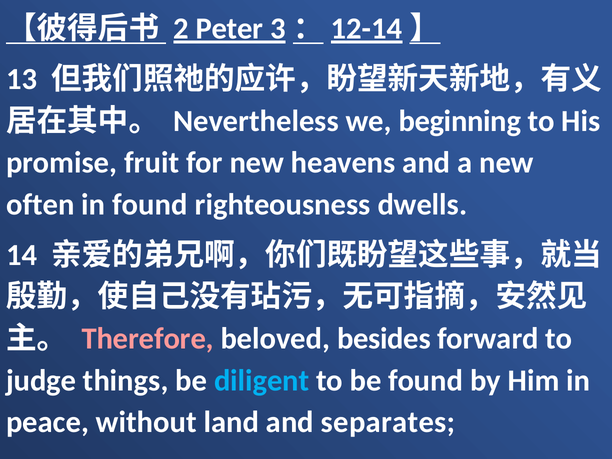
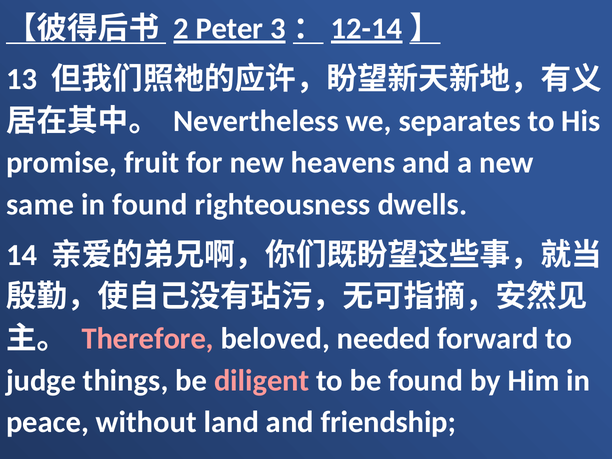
beginning: beginning -> separates (460, 121)
often: often -> same (40, 205)
besides: besides -> needed (384, 339)
diligent colour: light blue -> pink (262, 381)
separates: separates -> friendship (388, 422)
